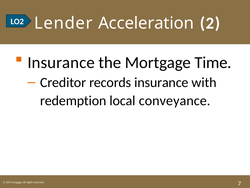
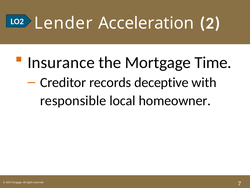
records insurance: insurance -> deceptive (161, 82)
redemption: redemption -> responsible (73, 101)
conveyance: conveyance -> homeowner (175, 101)
